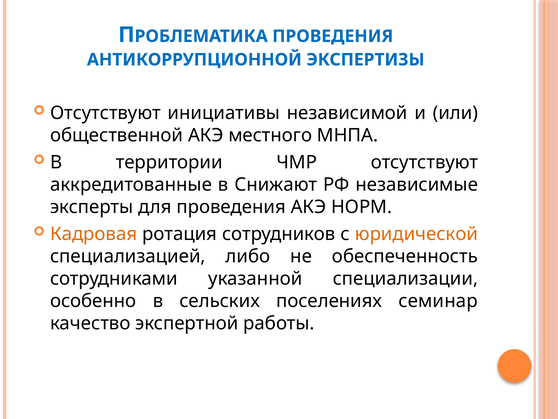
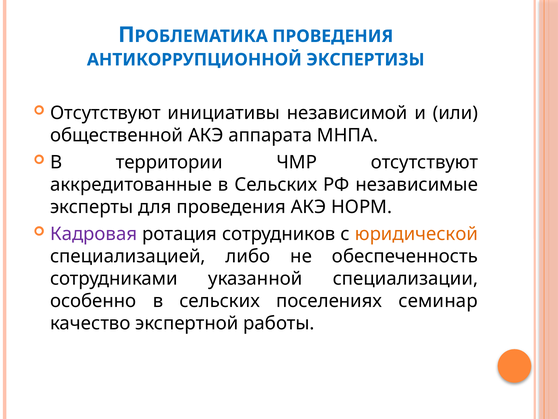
местного: местного -> аппарата (270, 135)
аккредитованные в Снижают: Снижают -> Сельских (276, 184)
Кадровая colour: orange -> purple (94, 234)
